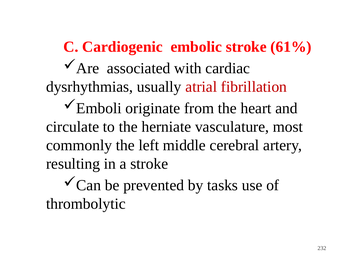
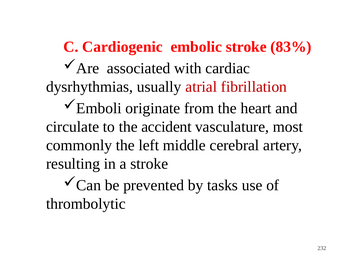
61%: 61% -> 83% (291, 47)
herniate: herniate -> accident (166, 127)
